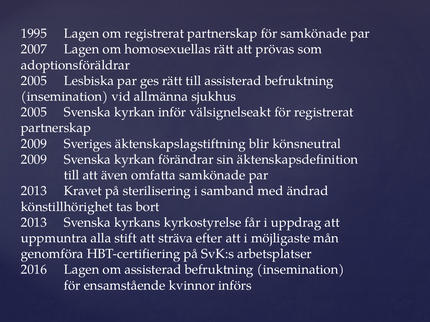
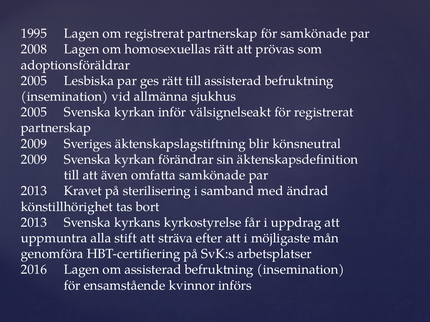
2007: 2007 -> 2008 (34, 49)
